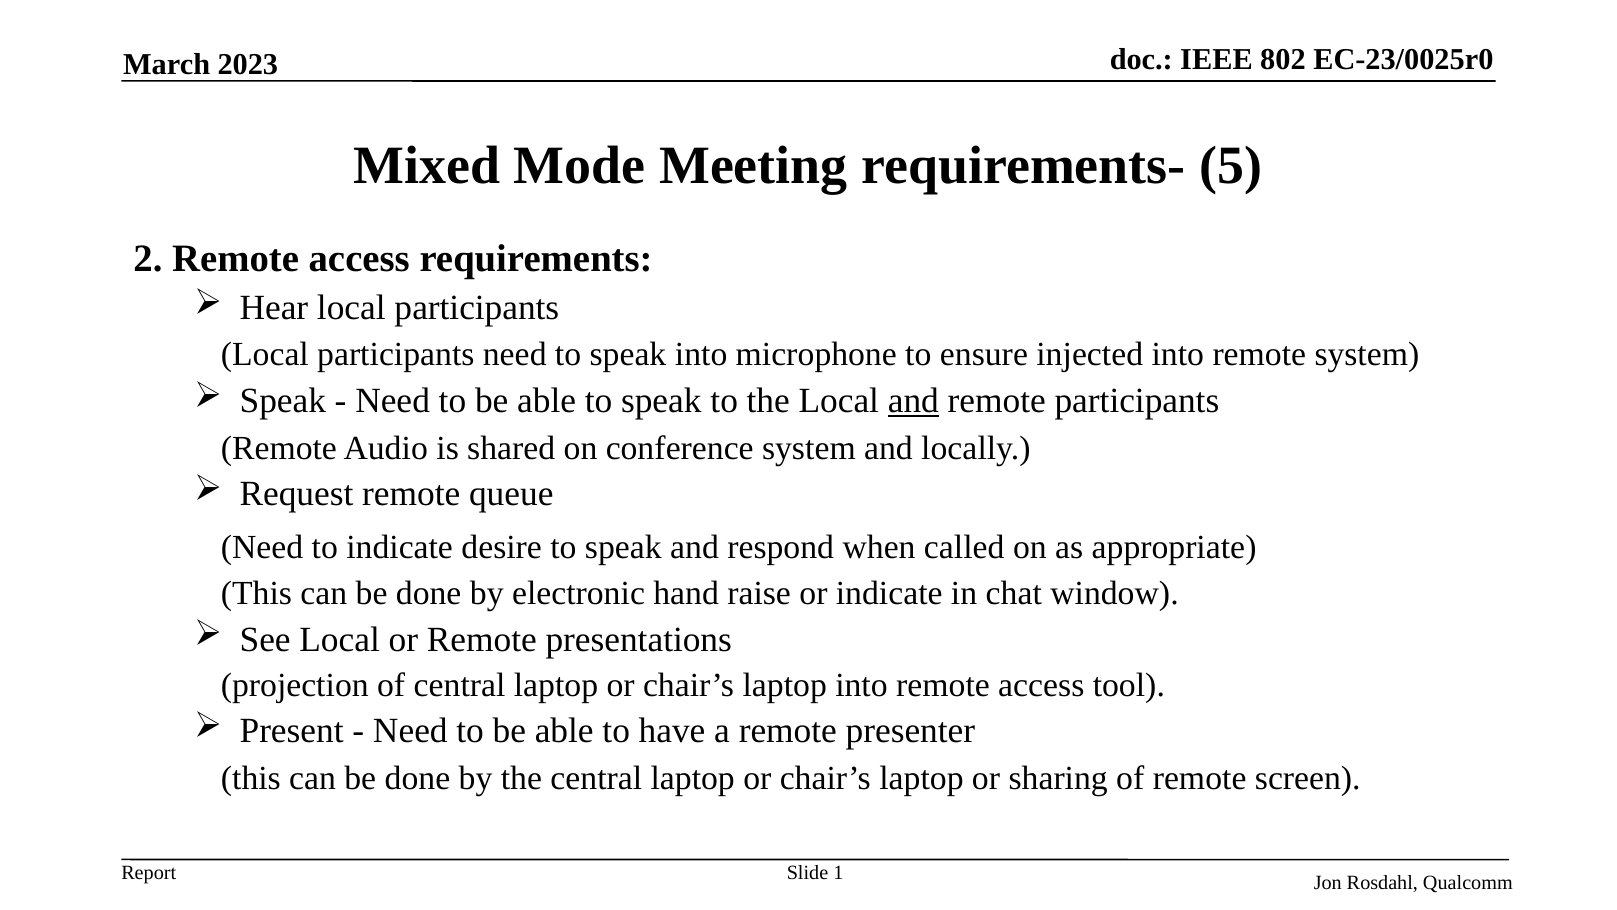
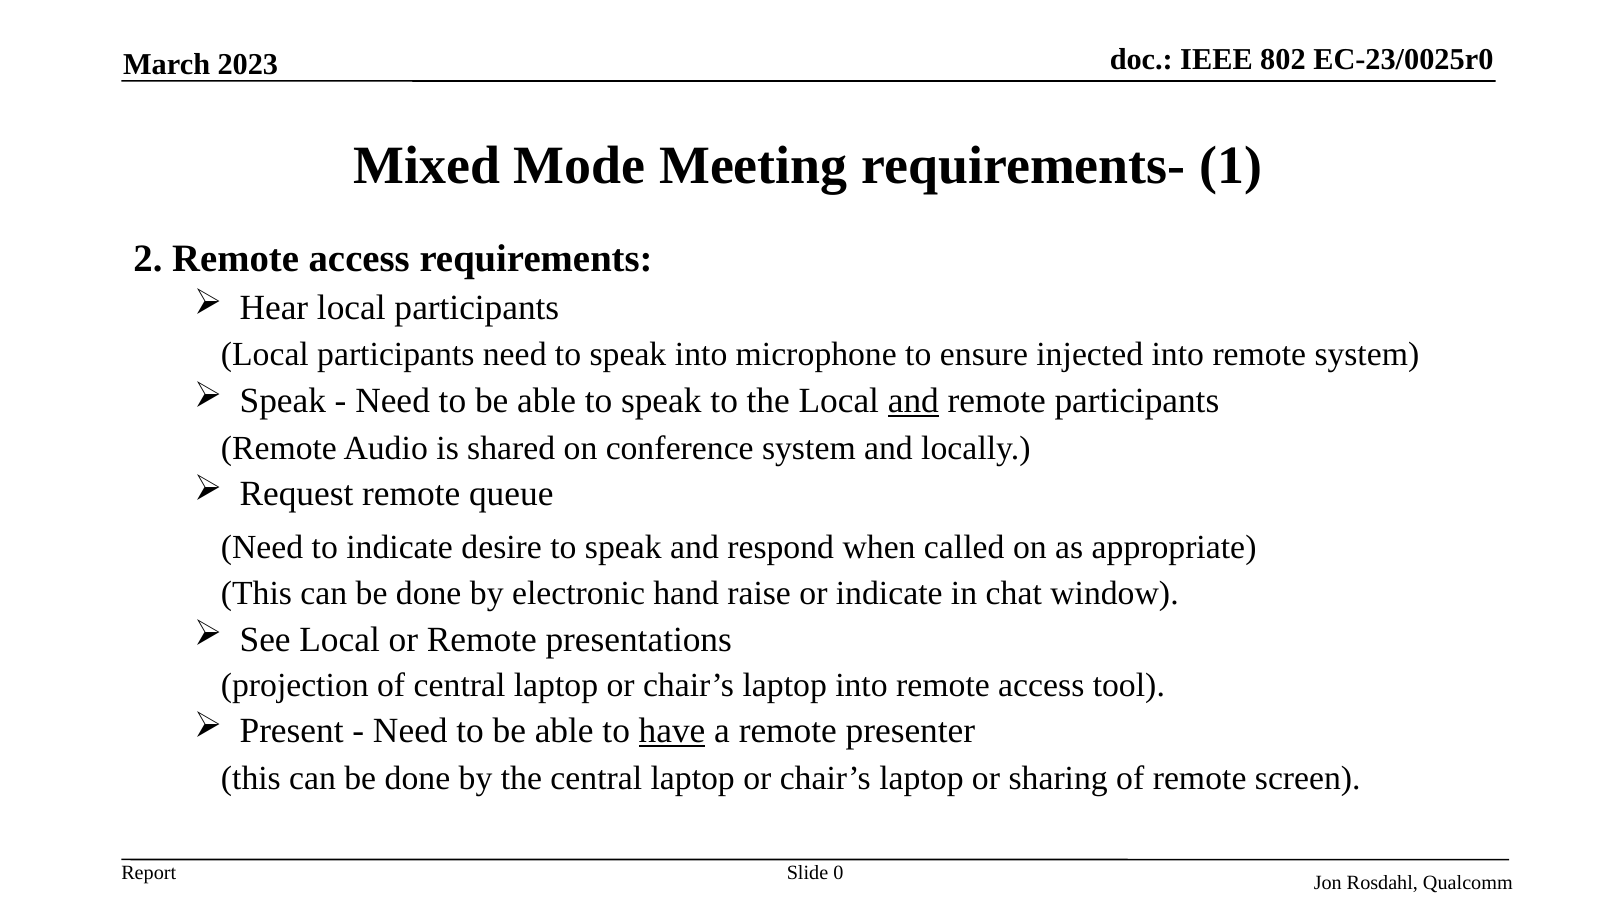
5: 5 -> 1 (1231, 165)
have underline: none -> present (672, 730)
1: 1 -> 0 (838, 872)
